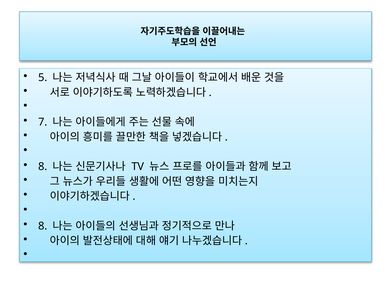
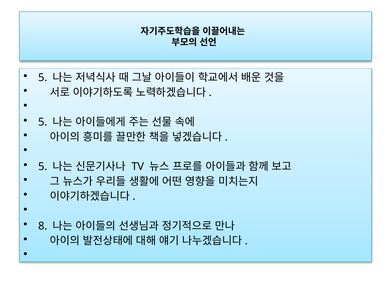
7: 7 -> 5 (43, 122)
8: 8 -> 5 (43, 167)
